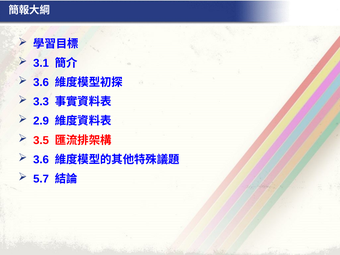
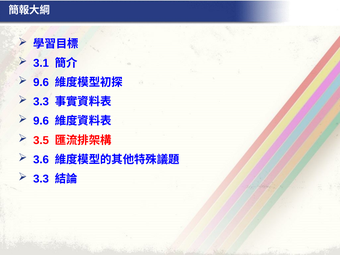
3.6: 3.6 -> 9.6 (41, 82)
2.9: 2.9 -> 9.6 (41, 121)
5.7: 5.7 -> 3.3 (41, 179)
